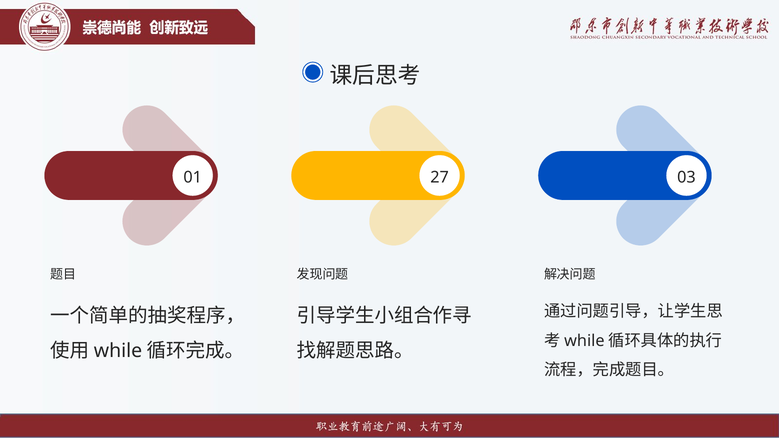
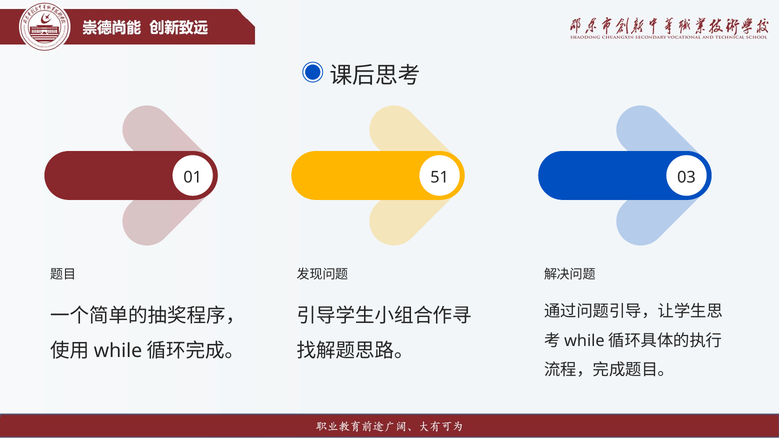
27: 27 -> 51 (440, 178)
